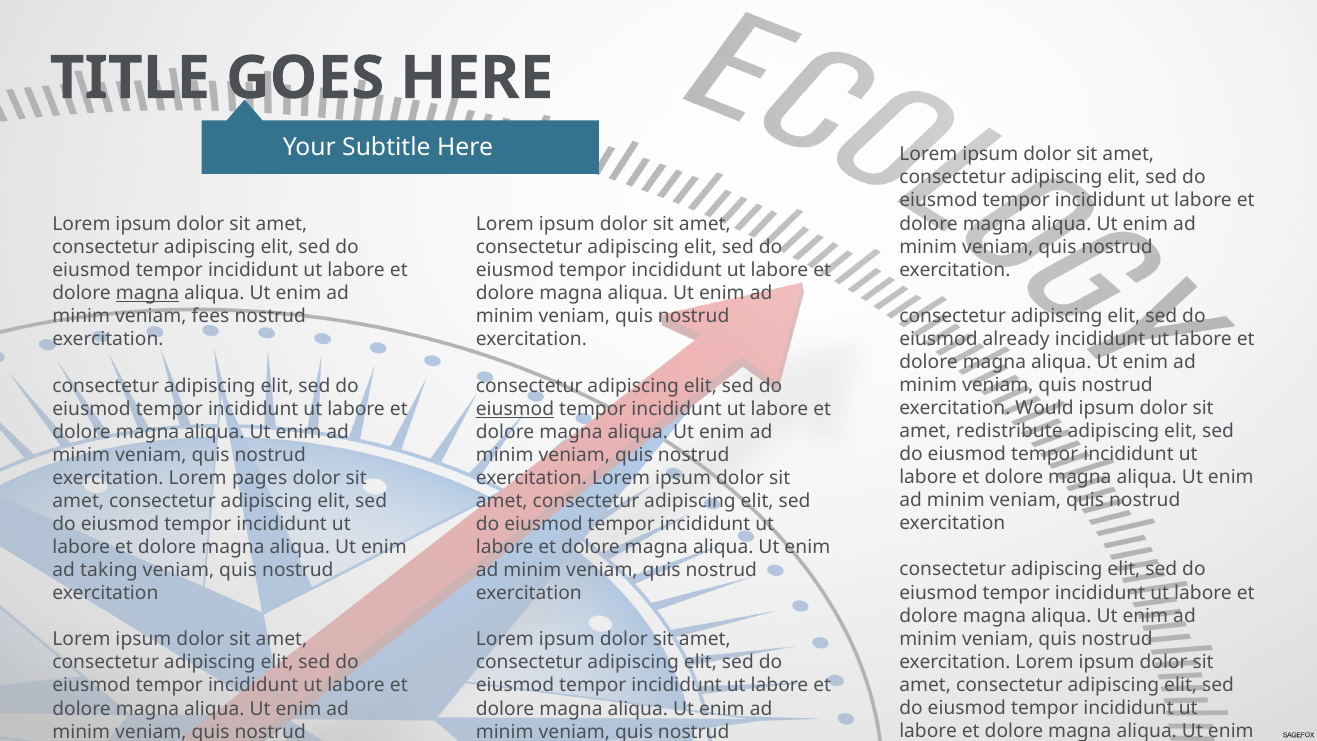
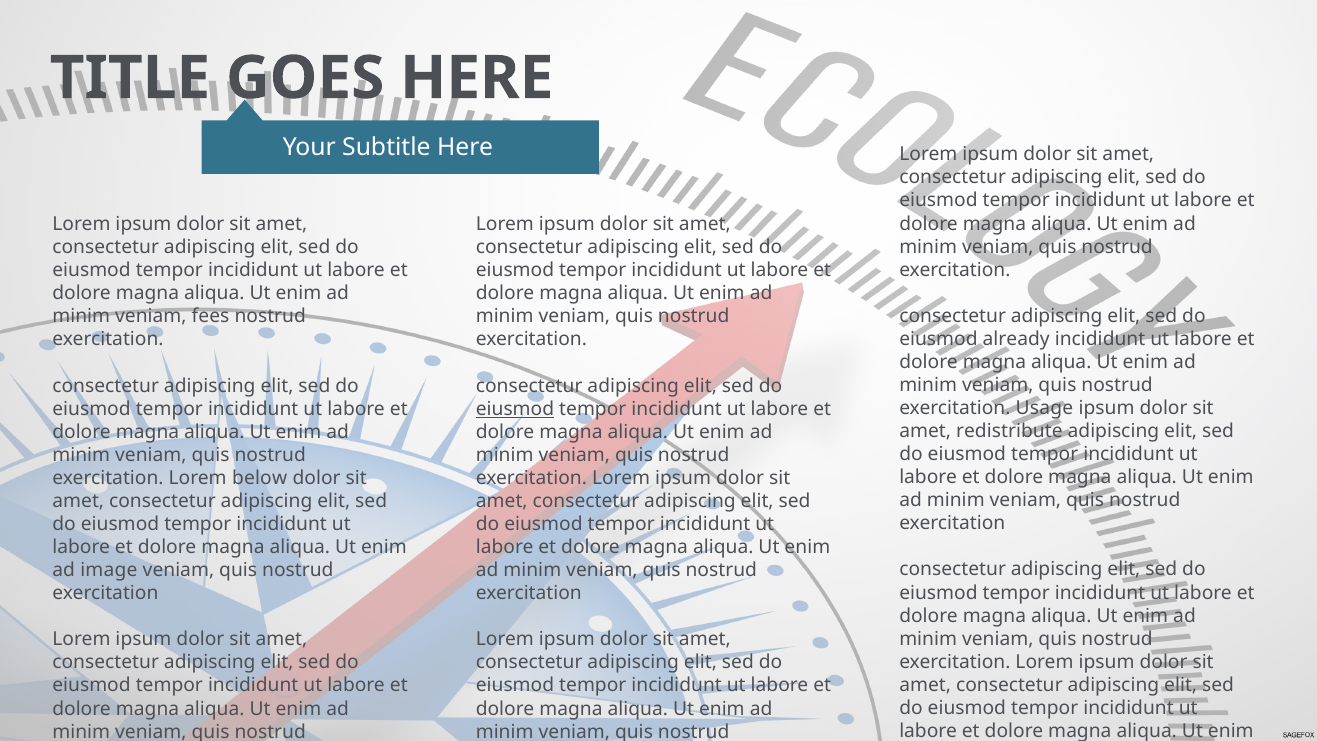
magna underline: present -> none (148, 293)
Would: Would -> Usage (1044, 408)
pages: pages -> below (260, 478)
taking: taking -> image (109, 570)
